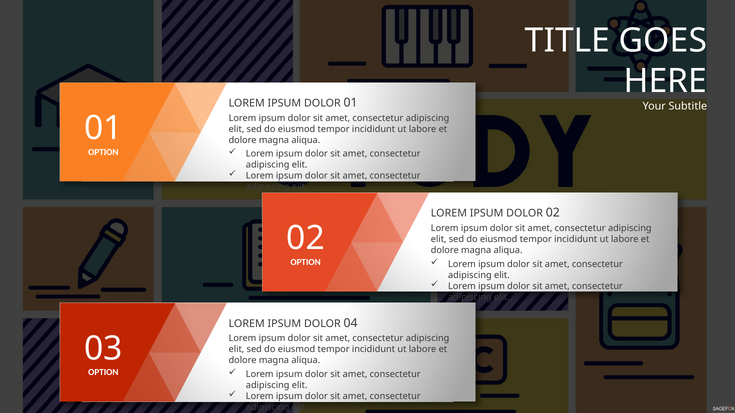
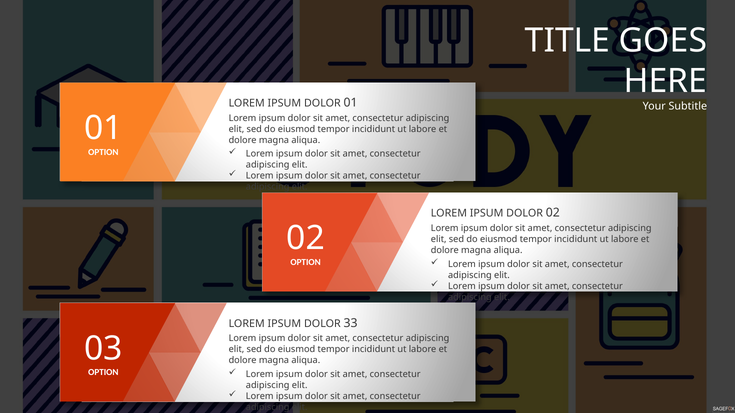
04: 04 -> 33 (351, 323)
